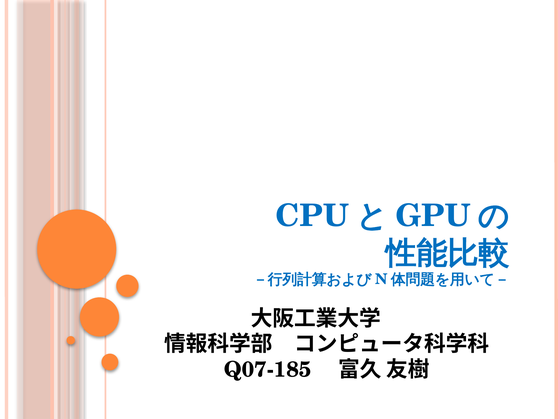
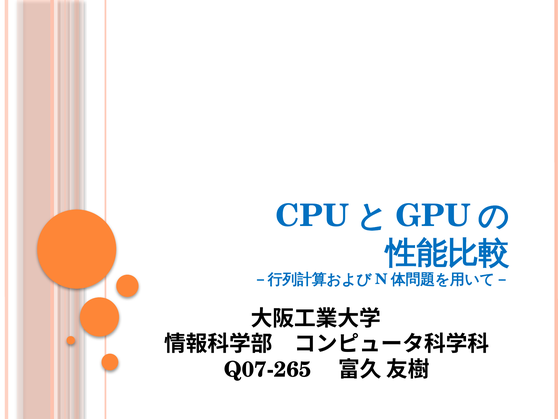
Q07-185: Q07-185 -> Q07-265 (268, 369)
